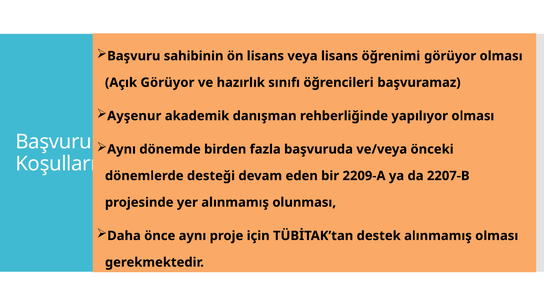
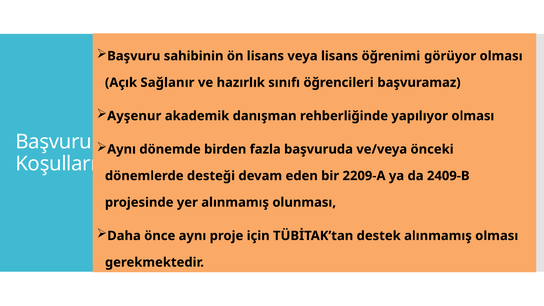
Açık Görüyor: Görüyor -> Sağlanır (167, 83)
2207-B: 2207-B -> 2409-B (448, 176)
